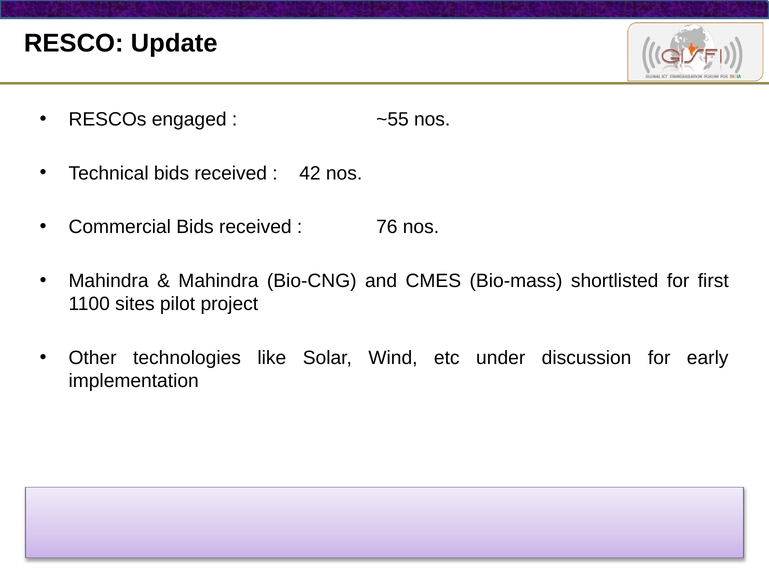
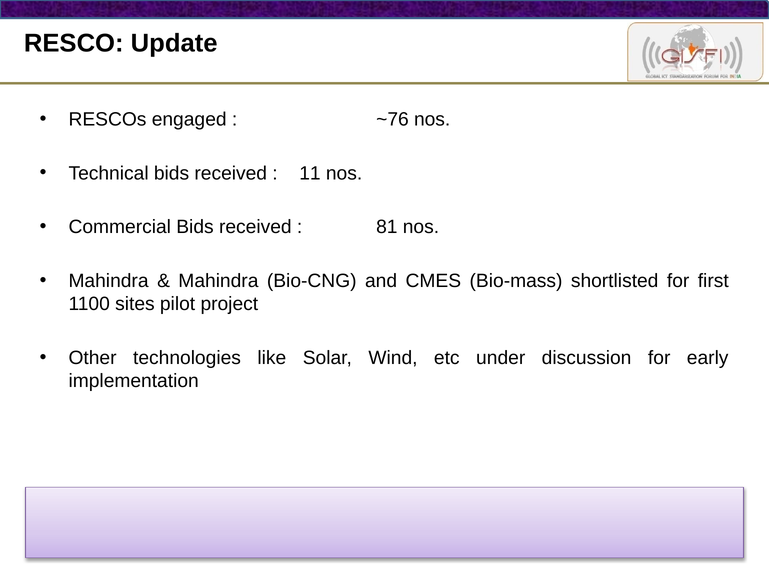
~55: ~55 -> ~76 (392, 119)
42: 42 -> 11 (310, 173)
76: 76 -> 81 (387, 227)
